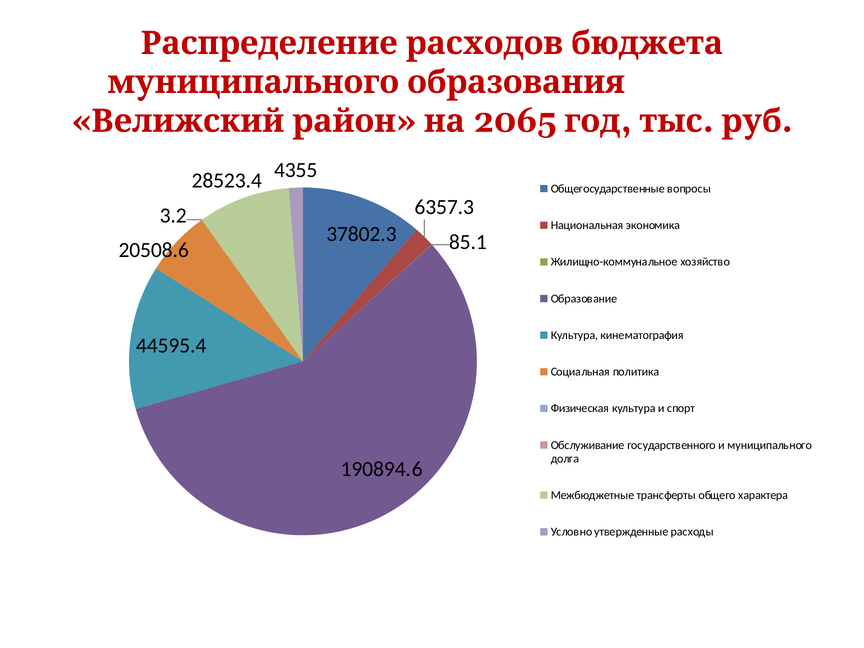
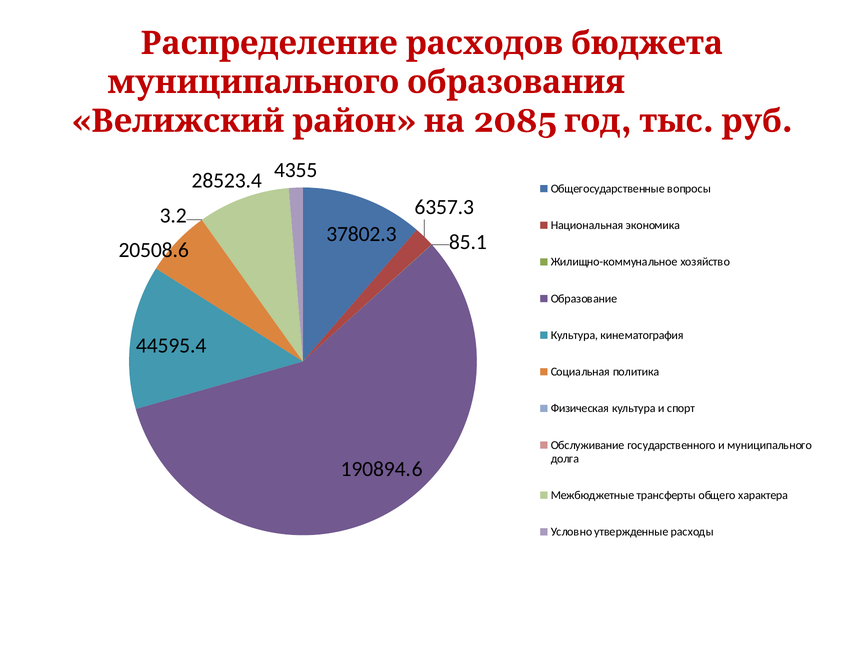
2065: 2065 -> 2085 (515, 121)
